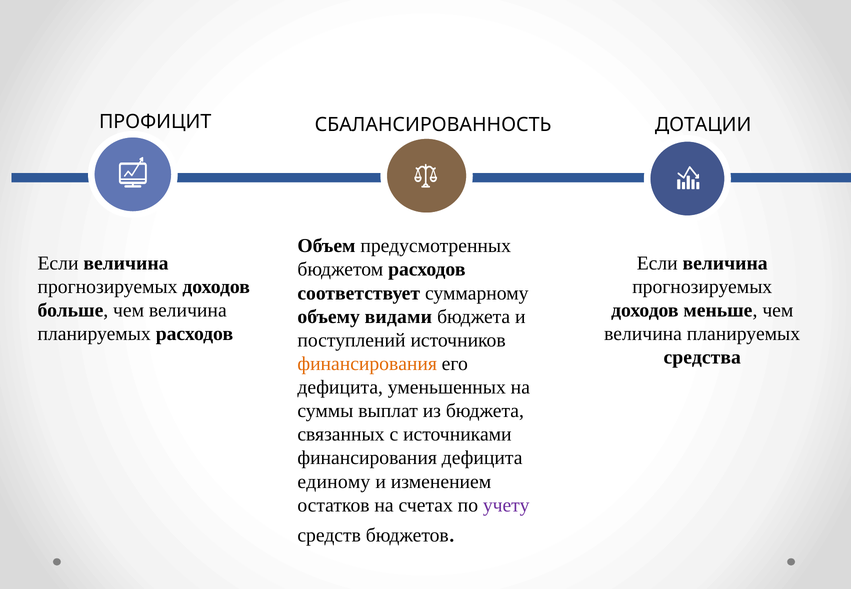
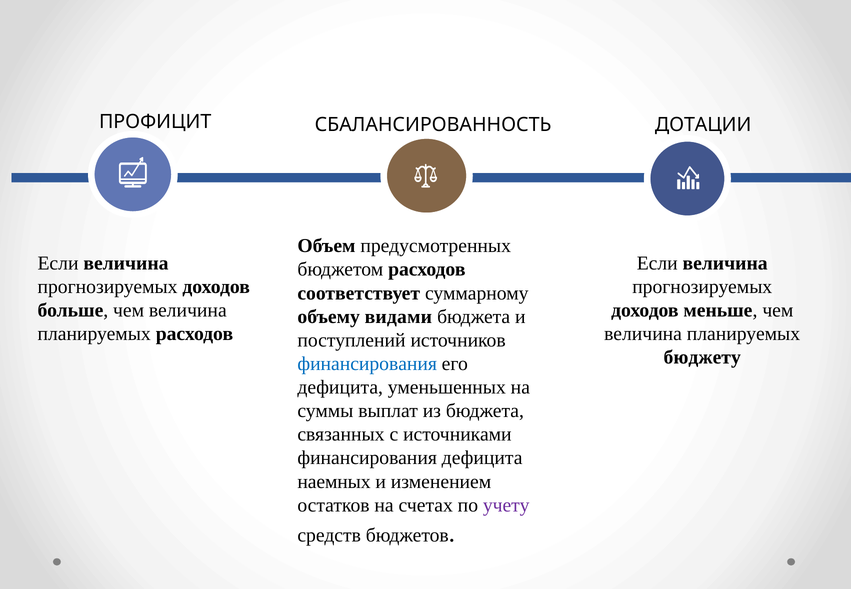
средства: средства -> бюджету (702, 358)
финансирования colour: orange -> blue (367, 364)
единому: единому -> наемных (334, 482)
